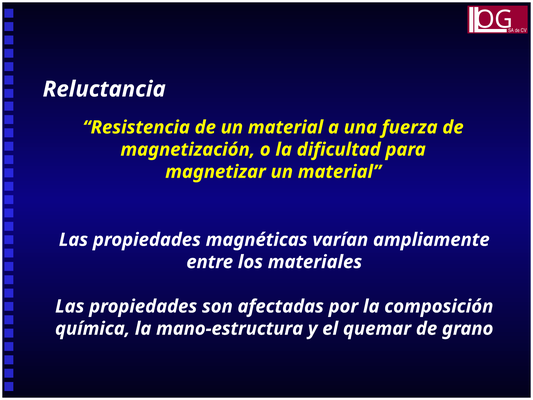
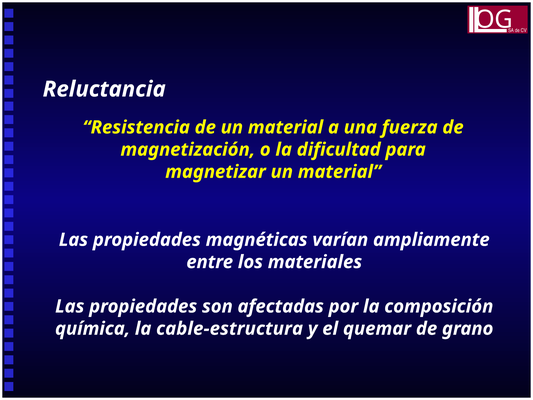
mano-estructura: mano-estructura -> cable-estructura (230, 328)
